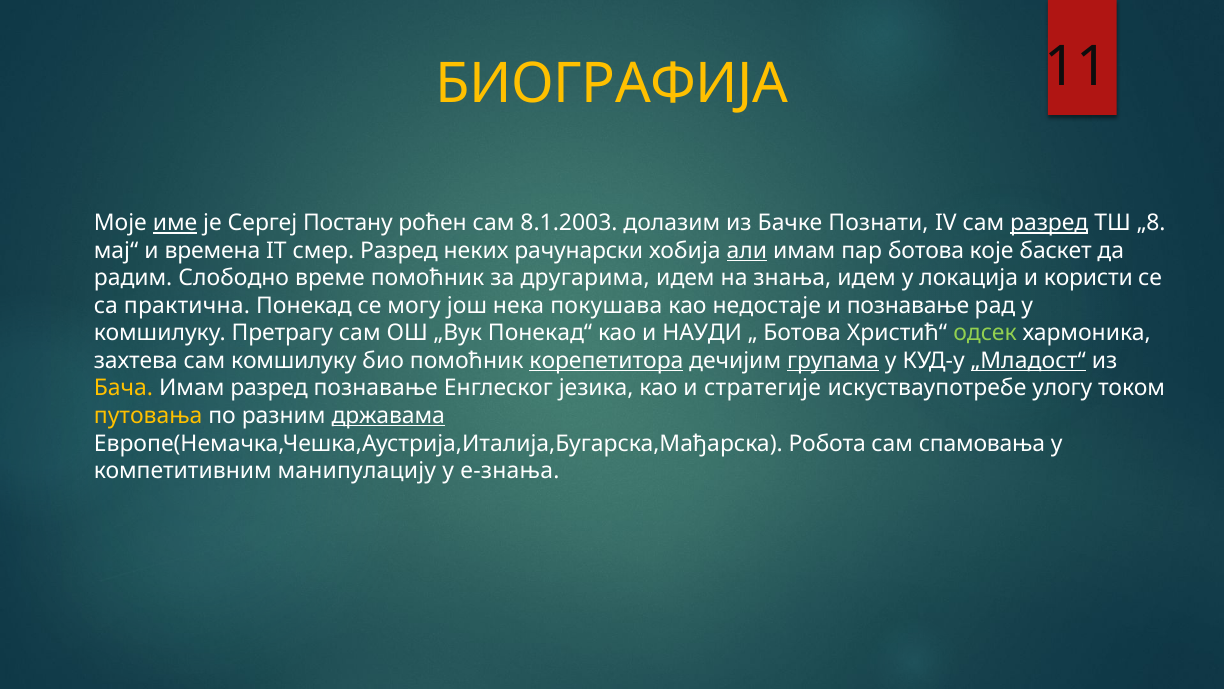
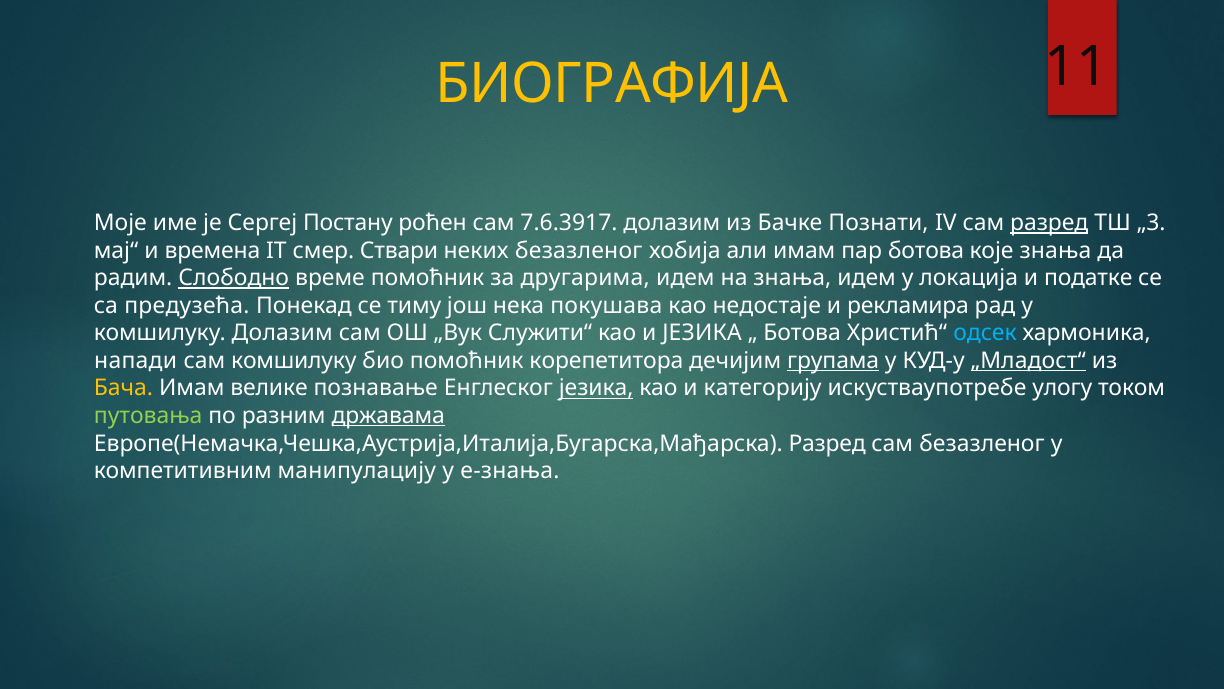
име underline: present -> none (175, 223)
8.1.2003: 8.1.2003 -> 7.6.3917 (569, 223)
„8: „8 -> „3 (1151, 223)
смер Разред: Разред -> Ствари (399, 250)
неких рачунарски: рачунарски -> безазленог (579, 250)
али underline: present -> none (747, 250)
које баскет: баскет -> знања (1055, 250)
Слободно underline: none -> present (234, 278)
користи: користи -> податке (1088, 278)
практична: практична -> предузећа (187, 305)
могу: могу -> тиму (414, 305)
и познавање: познавање -> рекламира (908, 305)
комшилуку Претрагу: Претрагу -> Долазим (282, 333)
Понекад“: Понекад“ -> Служити“ (540, 333)
и НАУДИ: НАУДИ -> ЈЕЗИКА (702, 333)
одсек colour: light green -> light blue (985, 333)
захтева: захтева -> напади (136, 361)
корепетитора underline: present -> none (606, 361)
Имам разред: разред -> велике (269, 388)
језика underline: none -> present (596, 388)
стратегије: стратегије -> категорију (763, 388)
путовања colour: yellow -> light green (148, 416)
Европе(Немачка,Чешка,Аустрија,Италија,Бугарска,Мађарска Робота: Робота -> Разред (827, 443)
сам спамовања: спамовања -> безазленог (982, 443)
